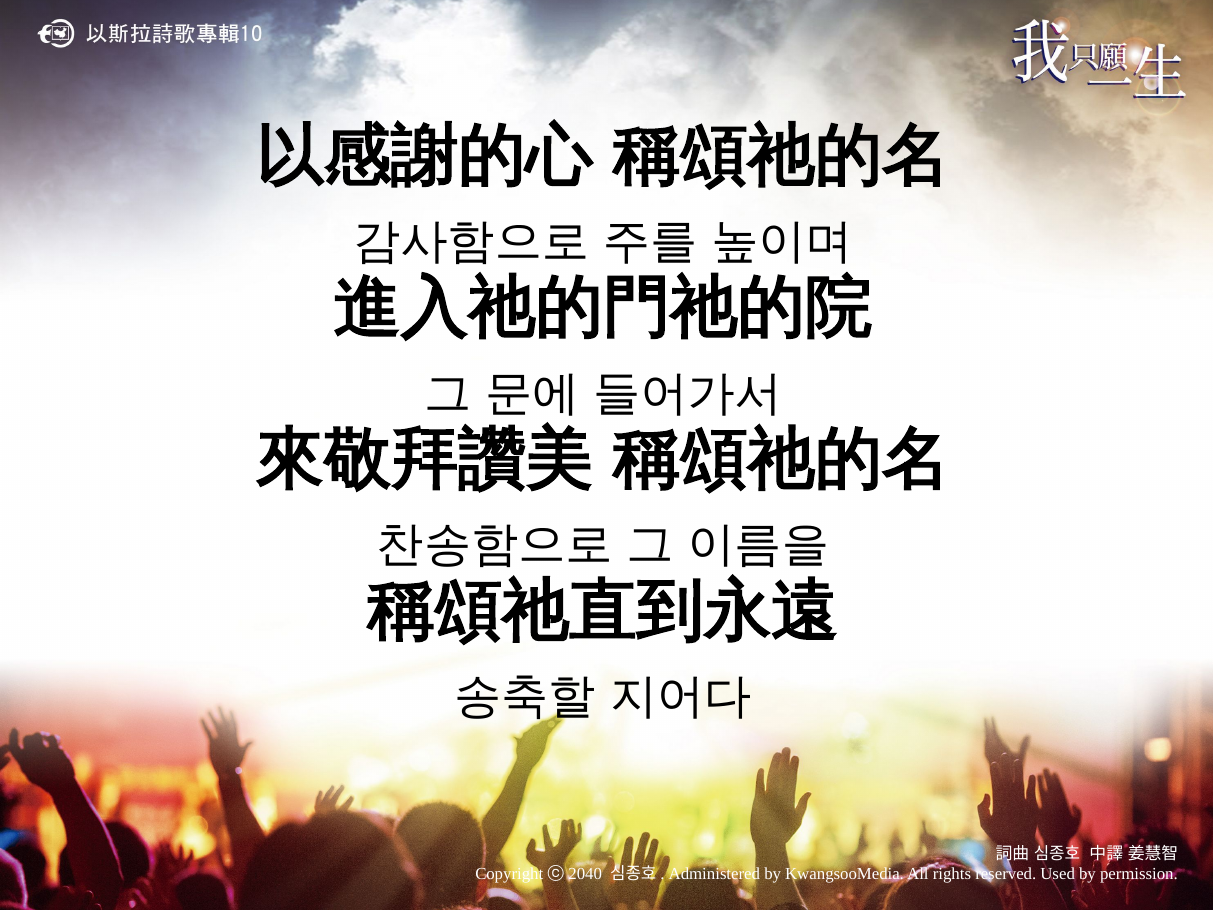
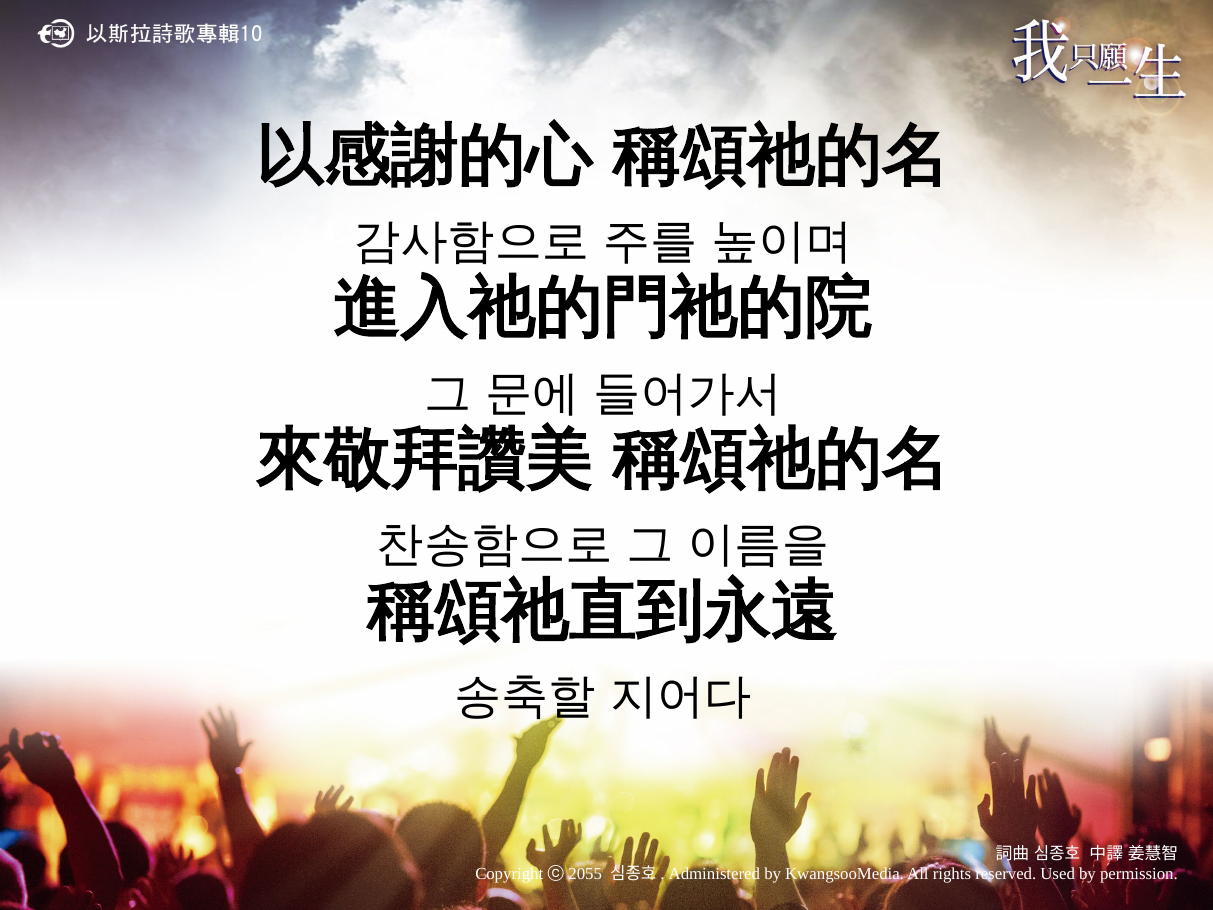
2040: 2040 -> 2055 (585, 874)
